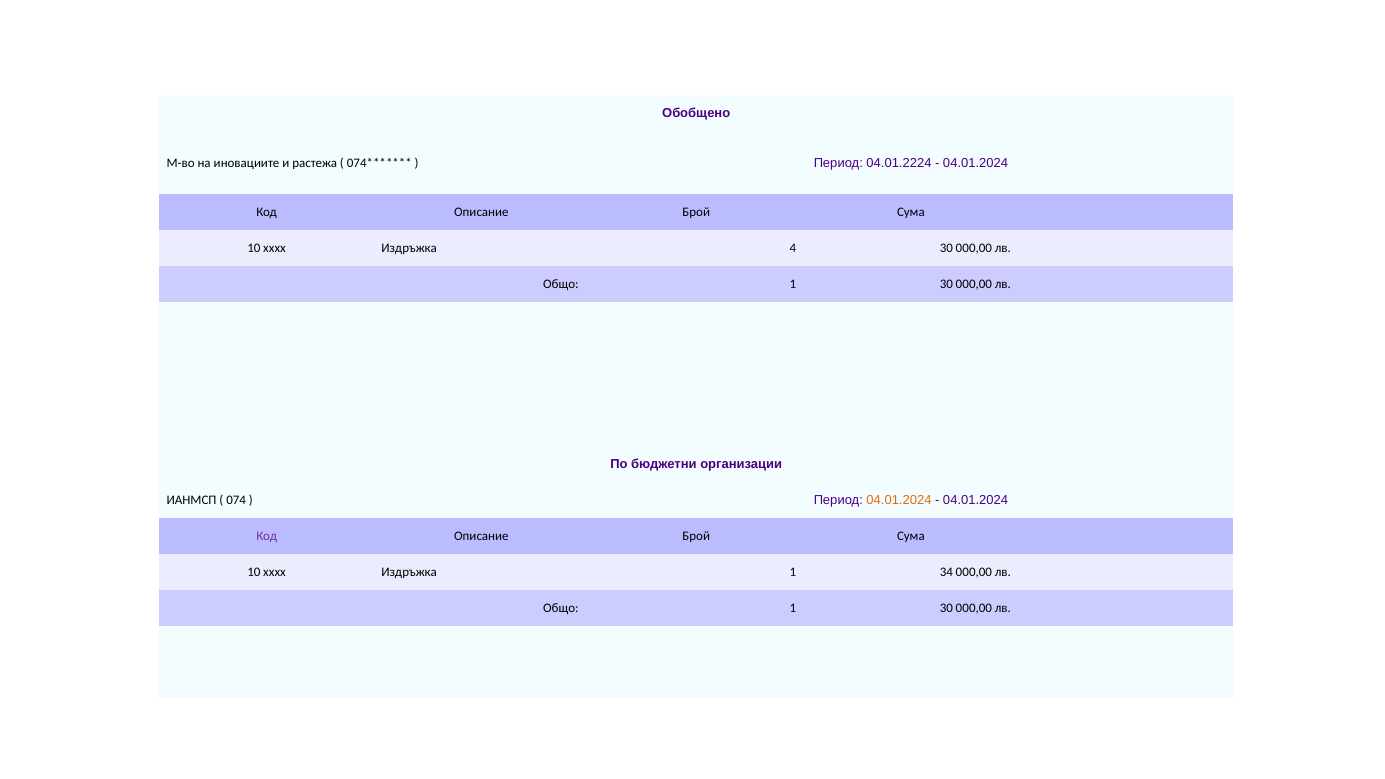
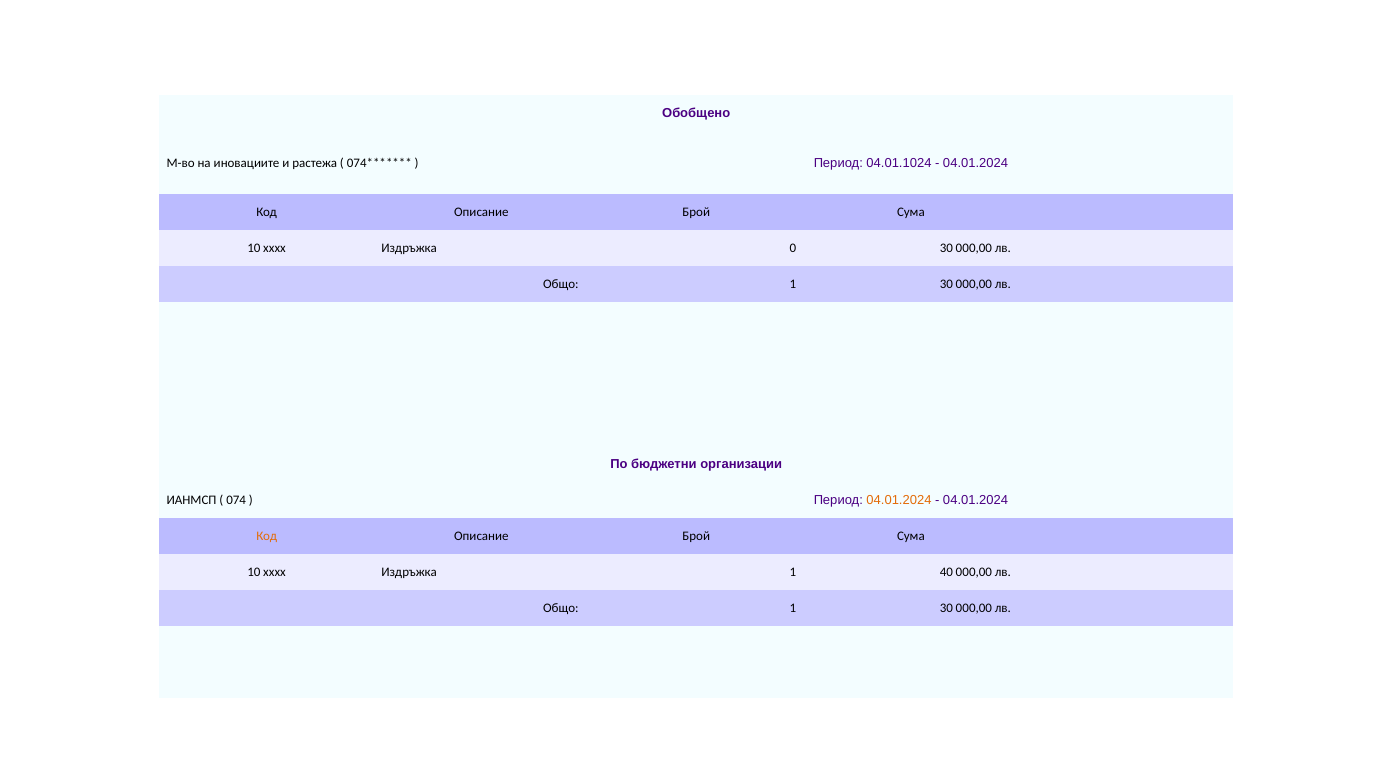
04.01.2224: 04.01.2224 -> 04.01.1024 (899, 163)
4: 4 -> 0 (793, 248)
Код colour: purple -> orange (267, 536)
34: 34 -> 40 (946, 572)
